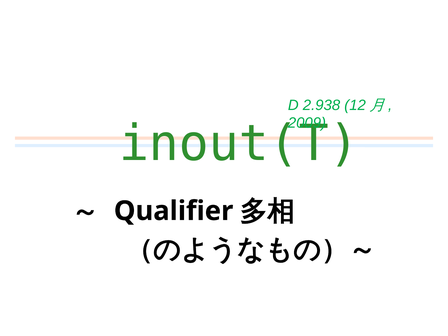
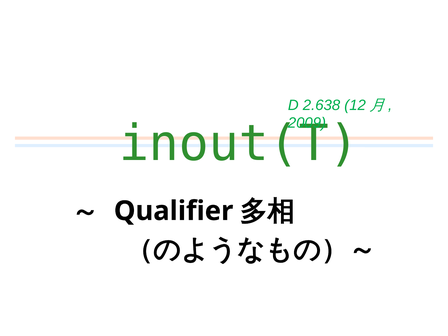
2.938: 2.938 -> 2.638 (321, 105)
